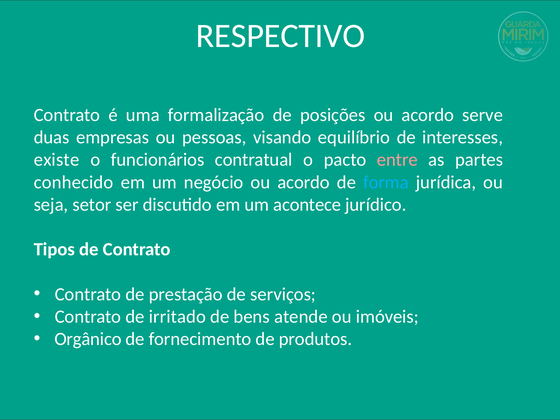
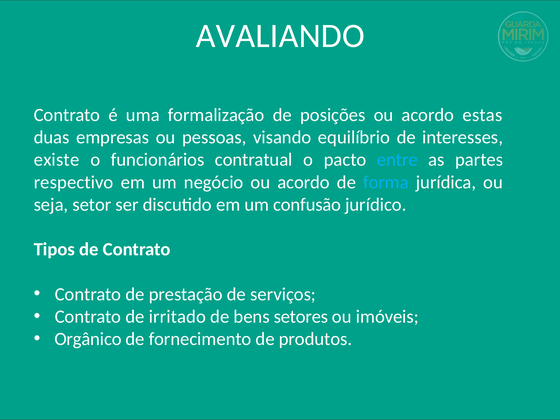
RESPECTIVO: RESPECTIVO -> AVALIANDO (280, 36)
serve: serve -> estas (483, 115)
entre colour: pink -> light blue (397, 160)
conhecido: conhecido -> respectivo (74, 182)
acontece: acontece -> confusão (307, 205)
atende: atende -> setores (301, 317)
